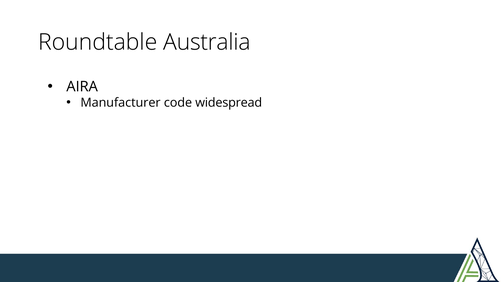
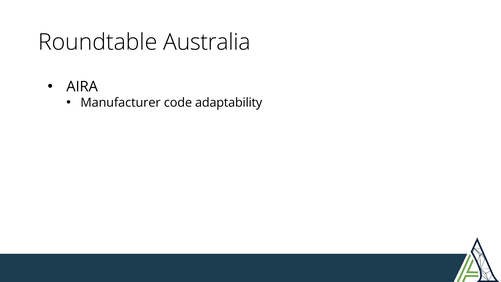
widespread: widespread -> adaptability (229, 103)
